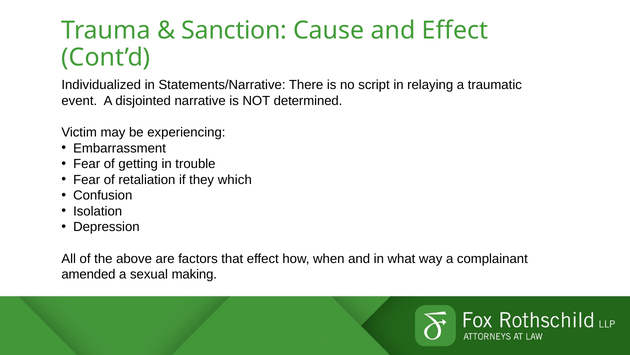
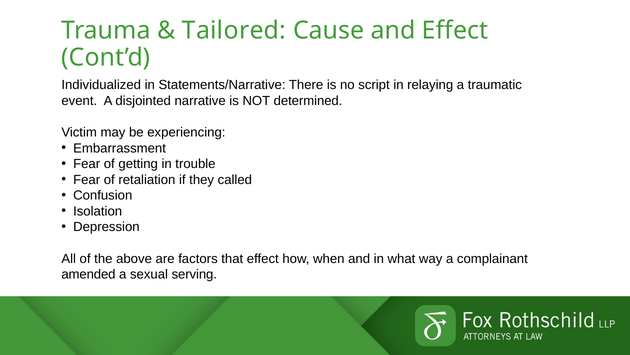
Sanction: Sanction -> Tailored (234, 31)
which: which -> called (235, 179)
making: making -> serving (194, 274)
